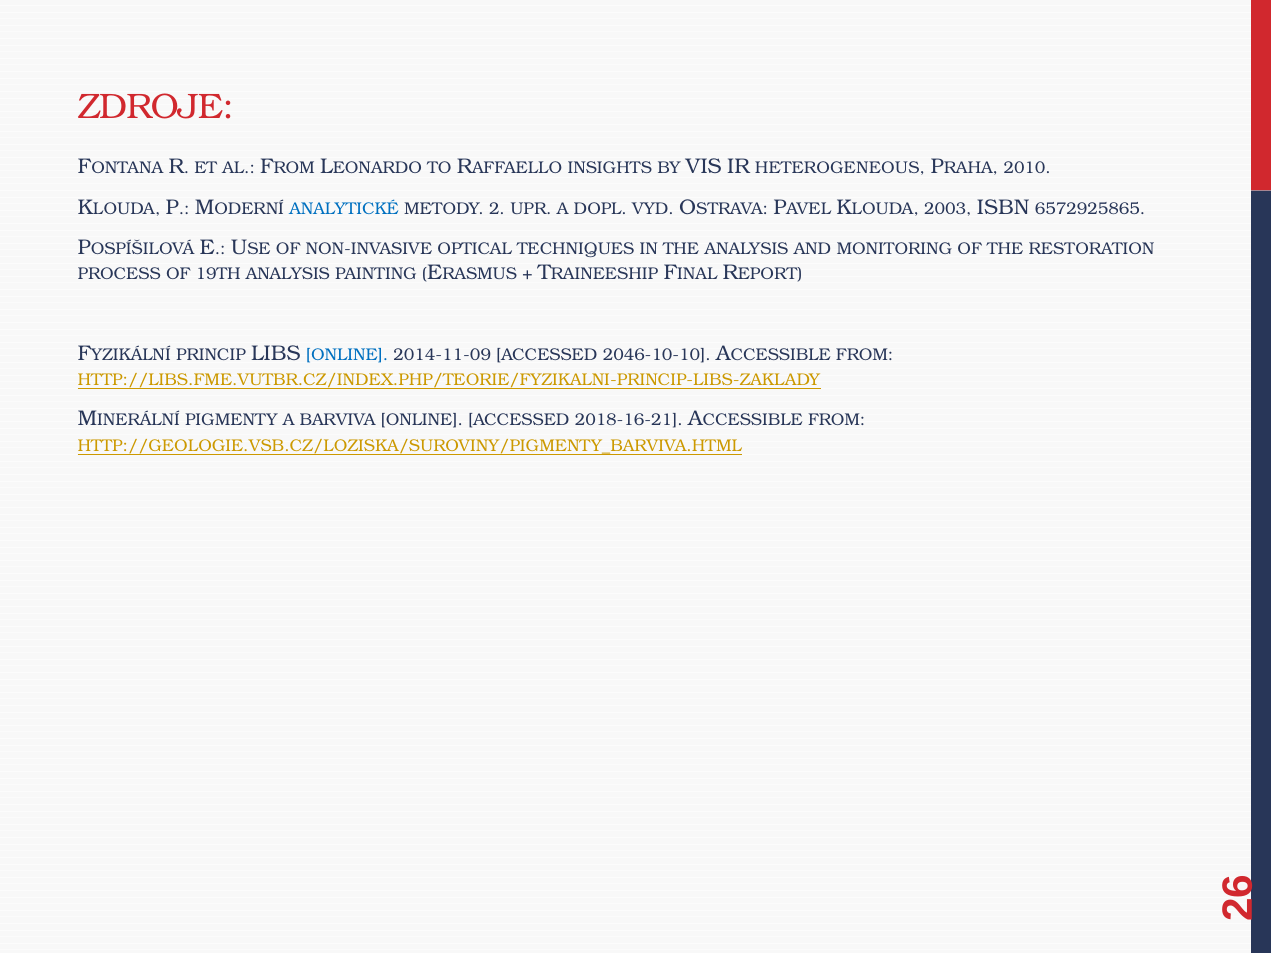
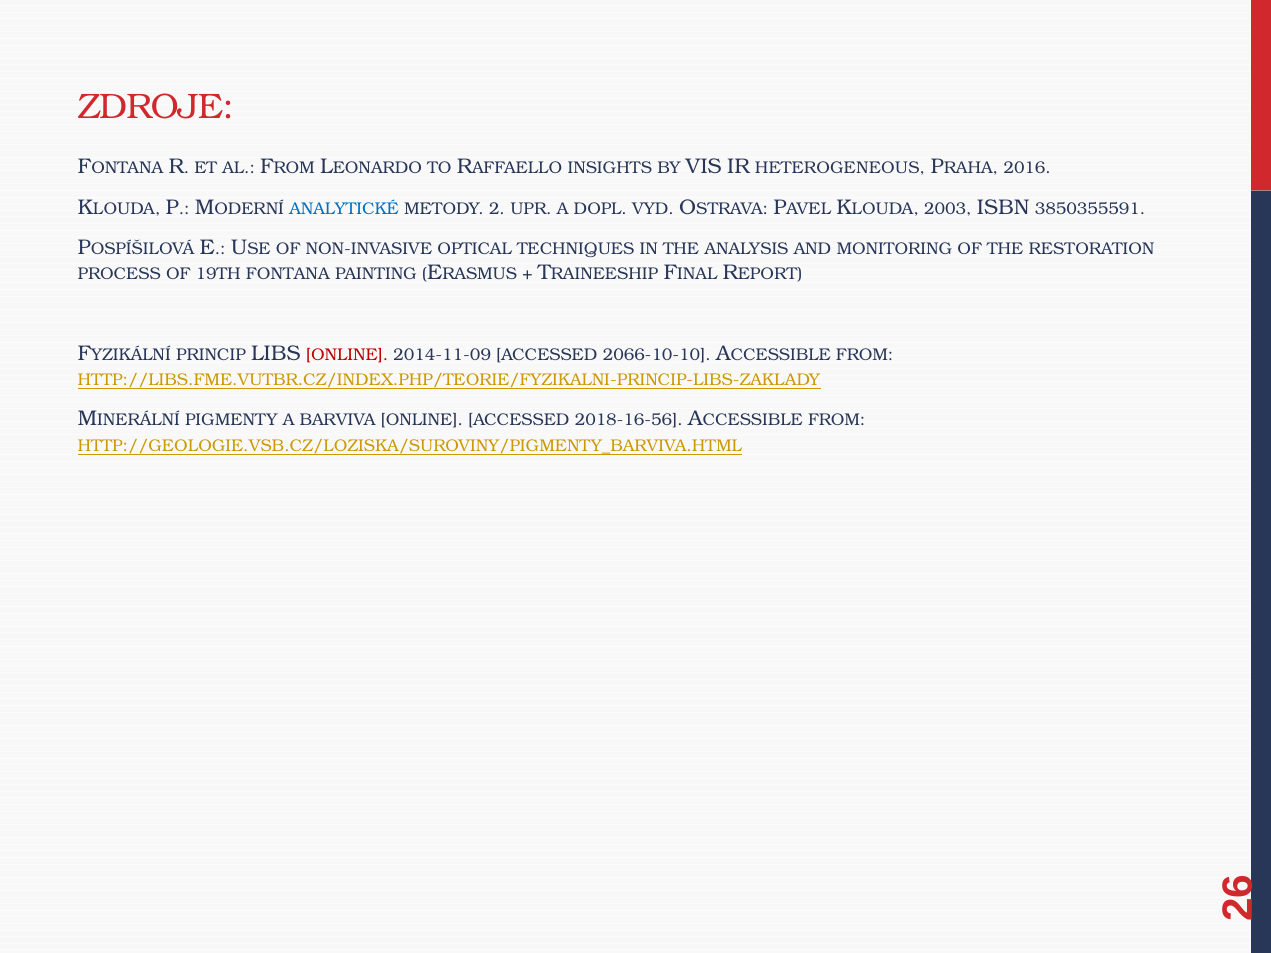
2010: 2010 -> 2016 (1027, 168)
6572925865: 6572925865 -> 3850355591 (1090, 209)
19TH ANALYSIS: ANALYSIS -> FONTANA (288, 274)
ONLINE colour: blue -> red (347, 355)
2046-10-10: 2046-10-10 -> 2066-10-10 (657, 355)
2018-16-21: 2018-16-21 -> 2018-16-56 (629, 421)
